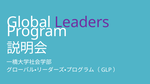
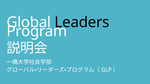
Leaders colour: purple -> black (82, 22)
